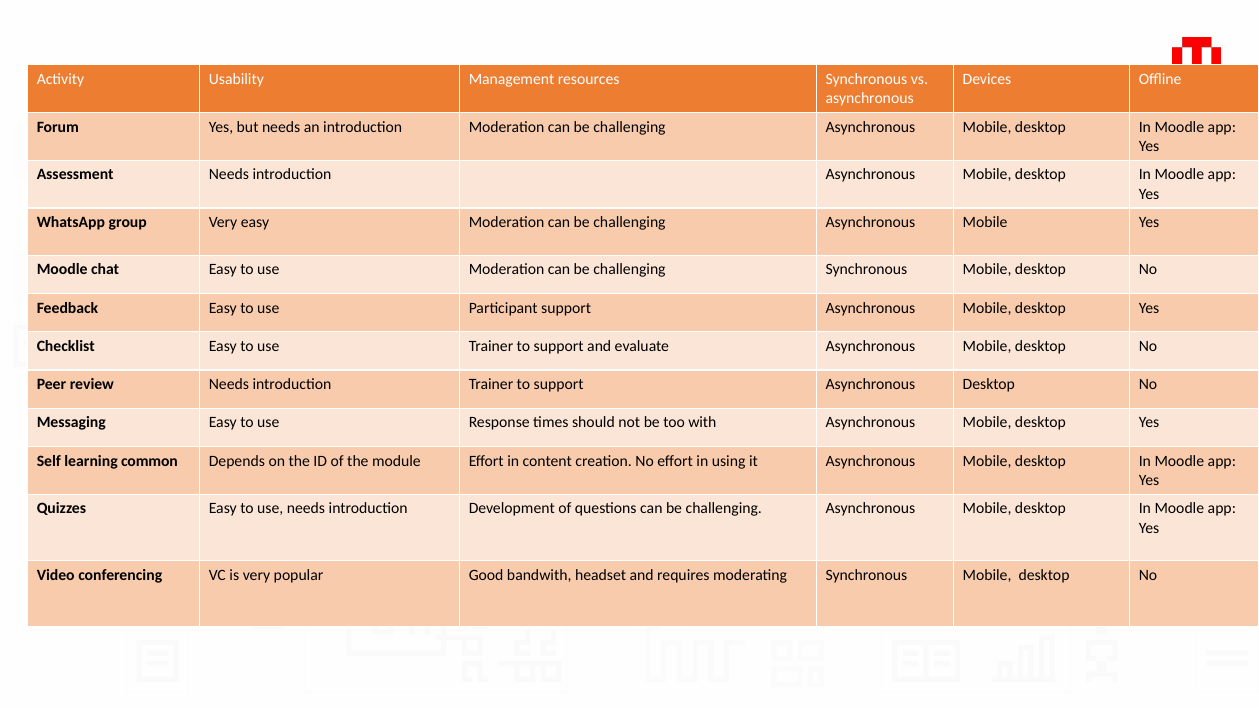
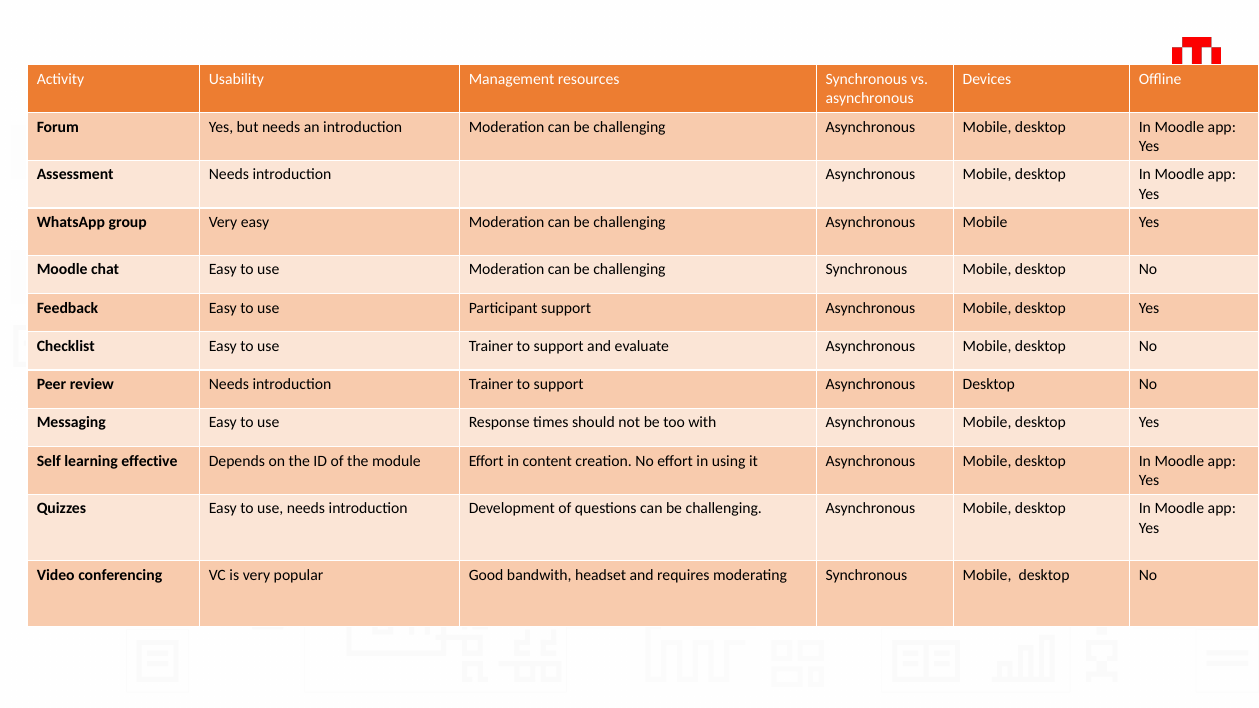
common: common -> effective (149, 461)
